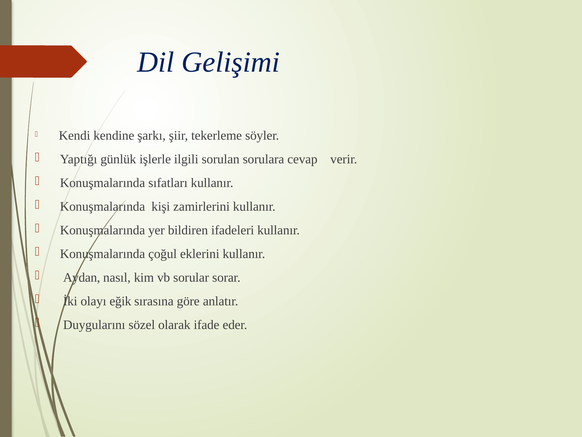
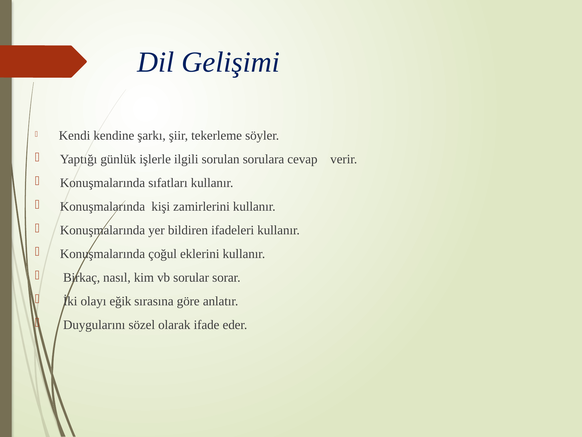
Aydan: Aydan -> Birkaç (82, 277)
